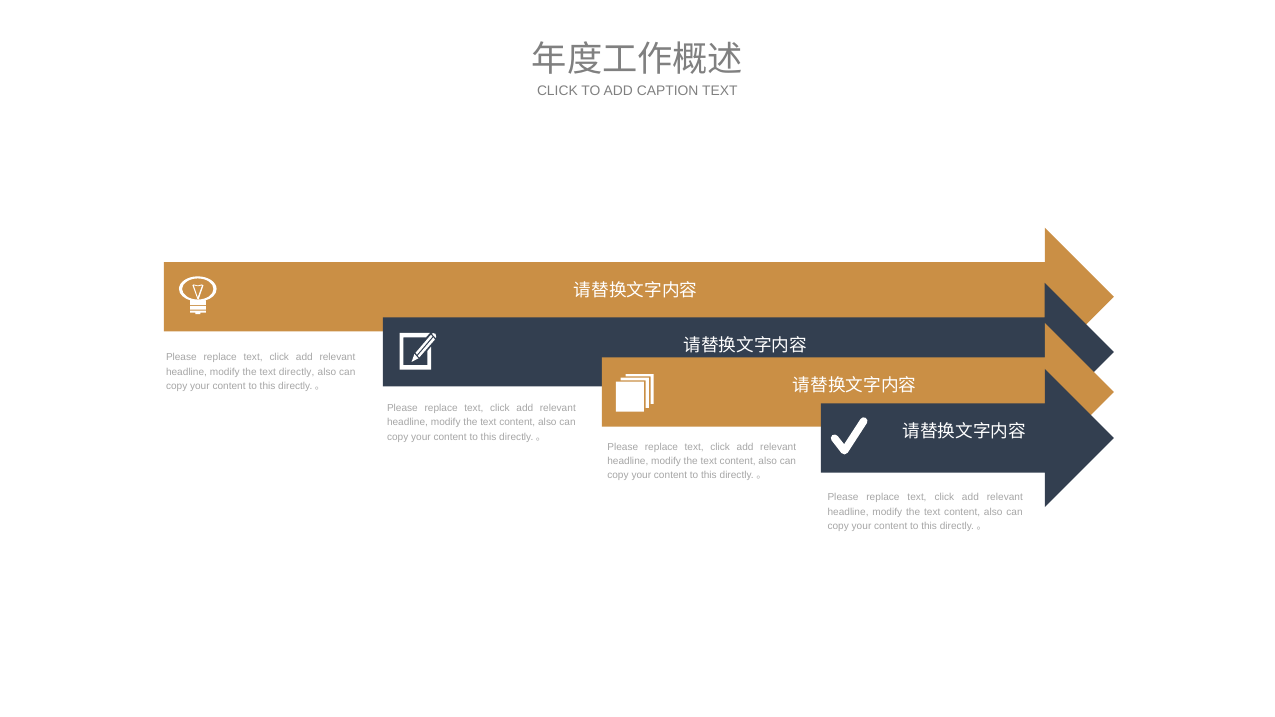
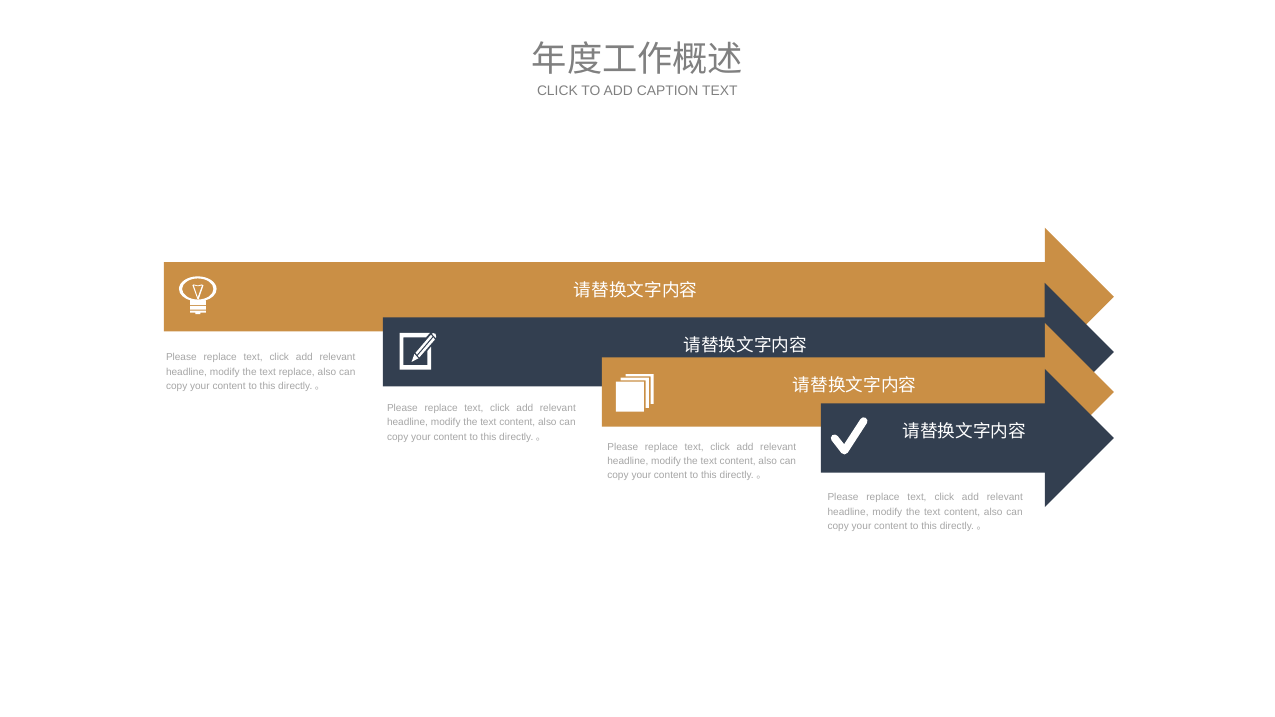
text directly: directly -> replace (297, 372)
